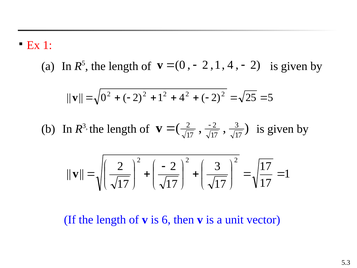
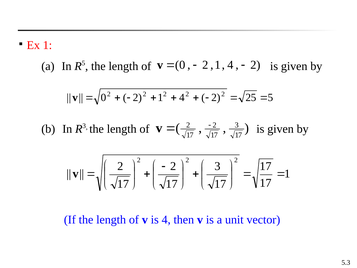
is 6: 6 -> 4 (166, 220)
